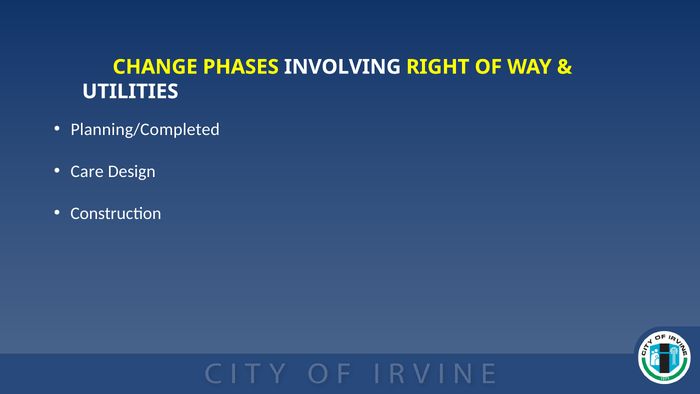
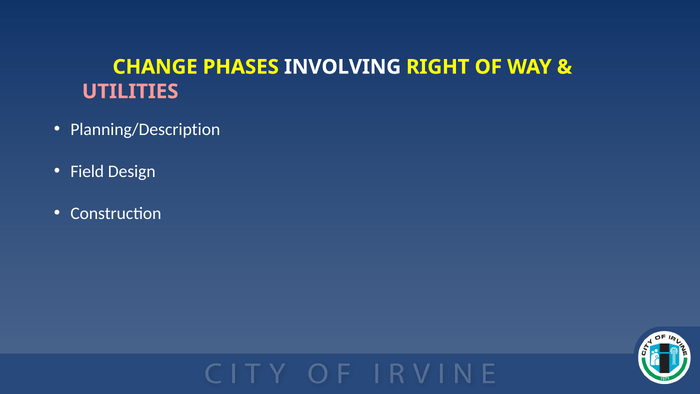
UTILITIES colour: white -> pink (130, 91)
Planning/Completed: Planning/Completed -> Planning/Description (145, 129)
Care: Care -> Field (87, 171)
